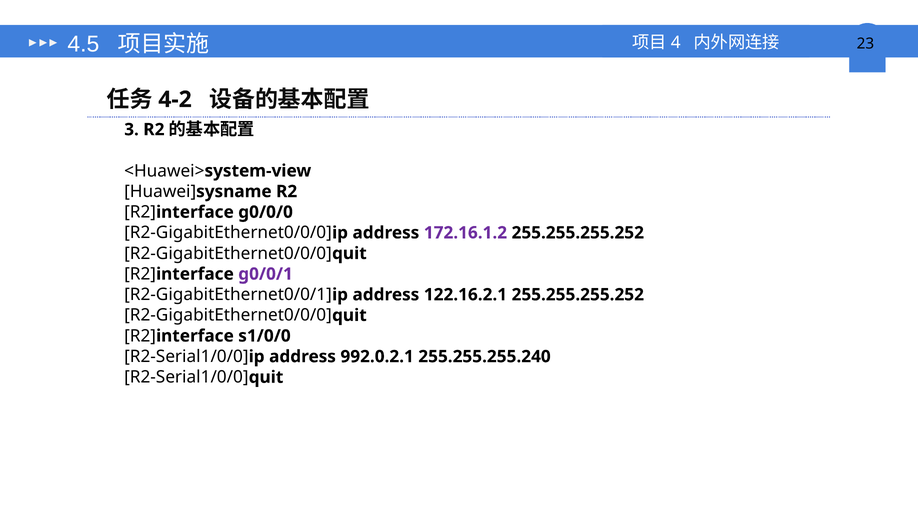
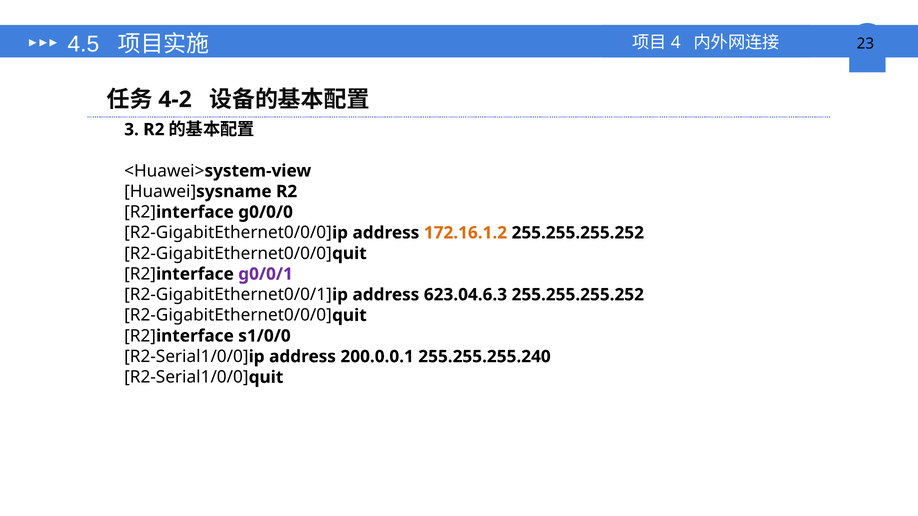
172.16.1.2 colour: purple -> orange (465, 233)
122.16.2.1: 122.16.2.1 -> 623.04.6.3 (465, 295)
992.0.2.1: 992.0.2.1 -> 200.0.0.1 (377, 357)
